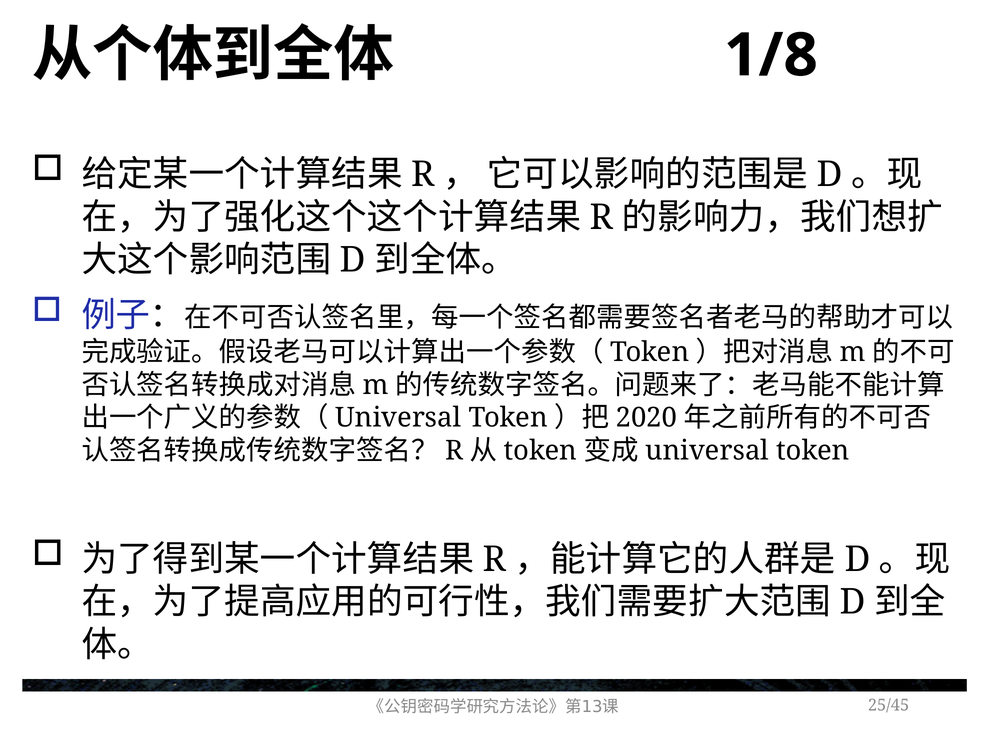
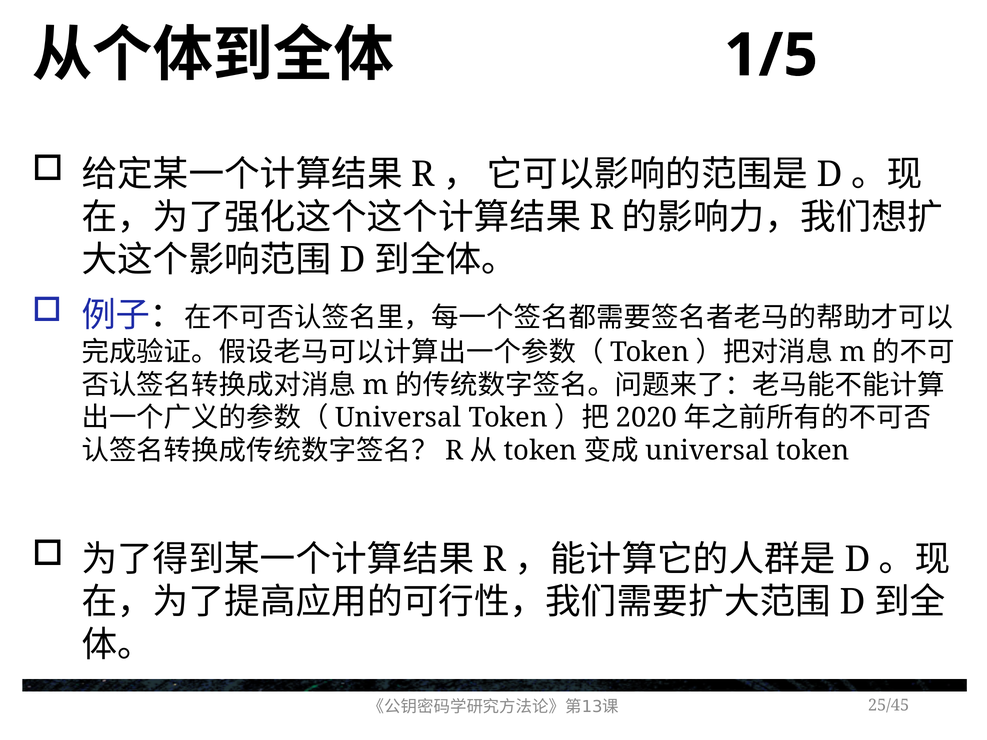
1/8: 1/8 -> 1/5 (771, 55)
